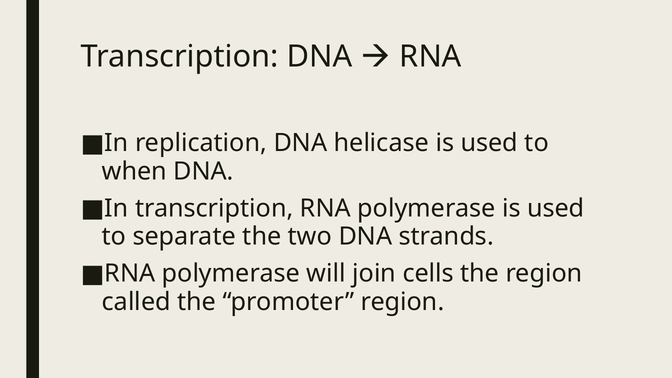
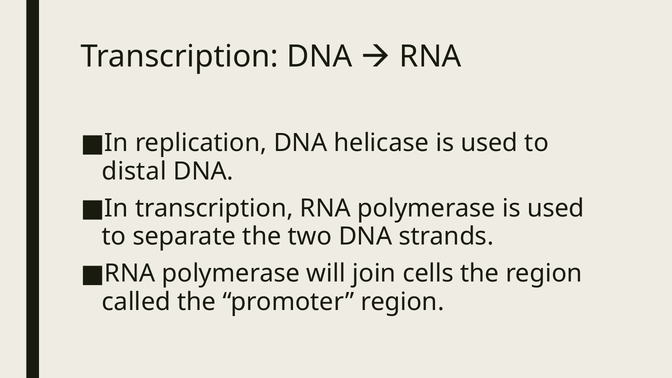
when: when -> distal (134, 171)
